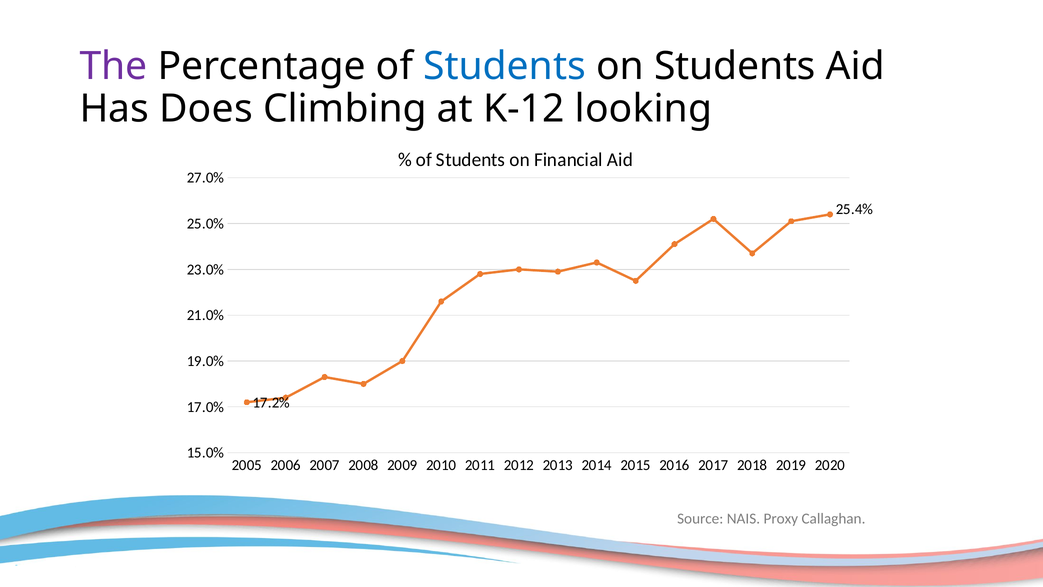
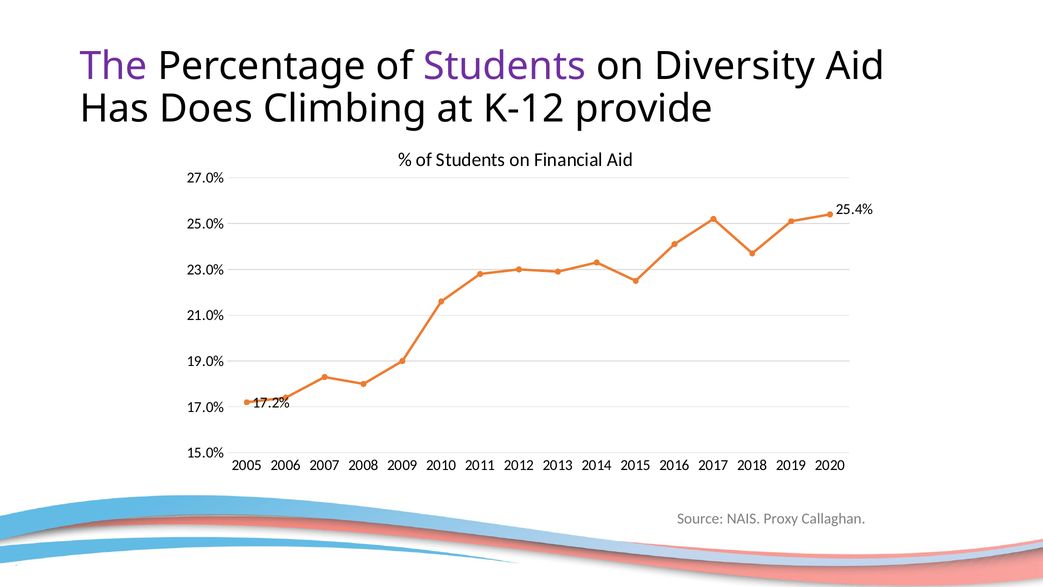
Students colour: blue -> purple (505, 67)
on Students: Students -> Diversity (735, 67)
looking: looking -> provide (644, 109)
